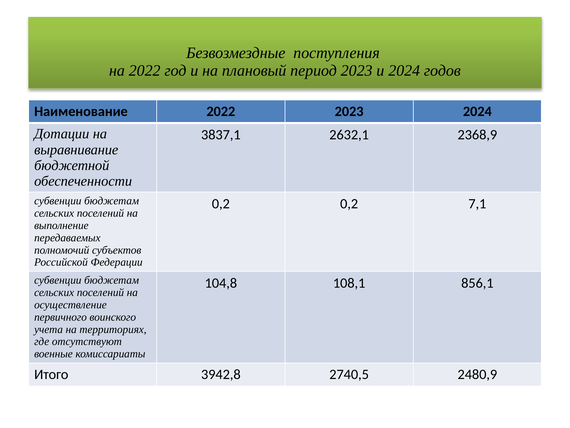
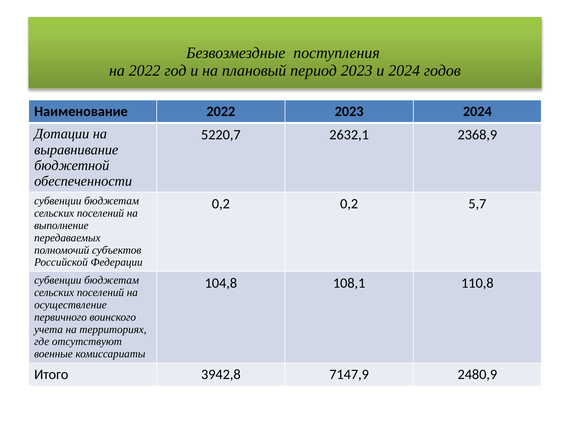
3837,1: 3837,1 -> 5220,7 (221, 135)
7,1: 7,1 -> 5,7 (477, 203)
856,1: 856,1 -> 110,8 (477, 283)
2740,5: 2740,5 -> 7147,9 (349, 374)
